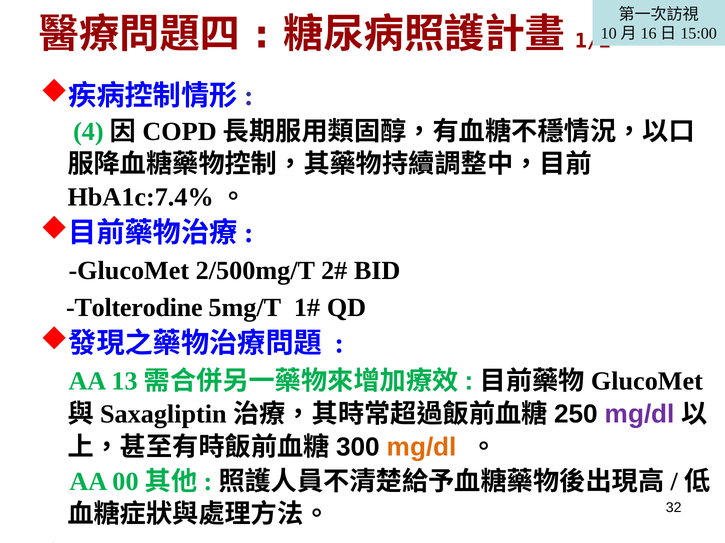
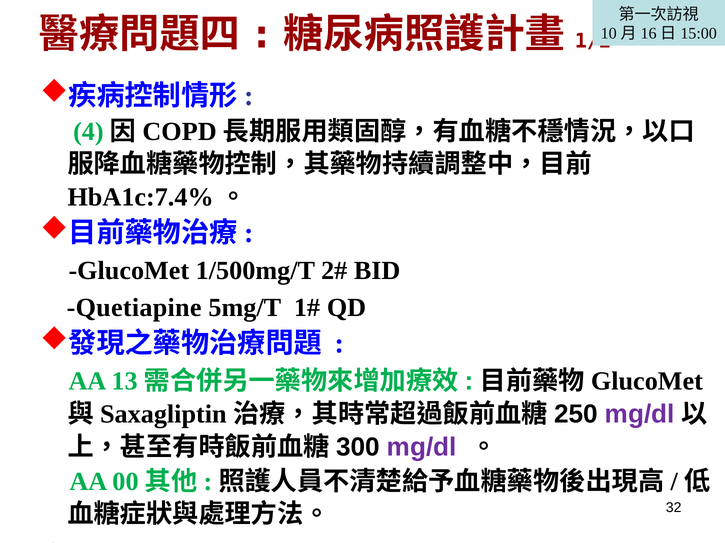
2/500mg/T: 2/500mg/T -> 1/500mg/T (255, 271)
Tolterodine: Tolterodine -> Quetiapine (134, 308)
mg/dl colour: orange -> purple (422, 448)
